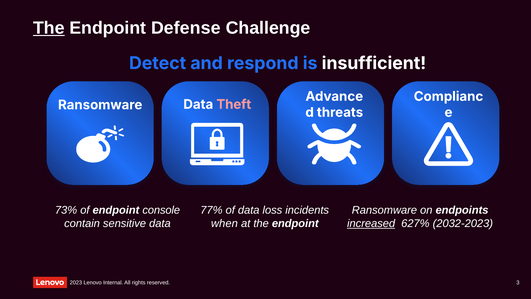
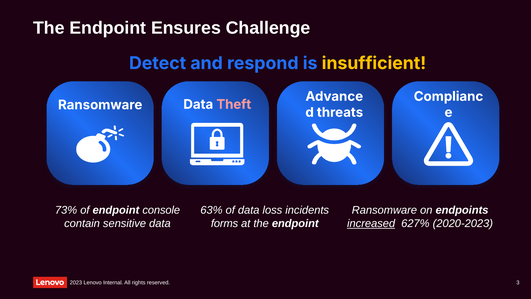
The underline: present -> none (49, 28)
Defense: Defense -> Ensures (186, 28)
insufficient colour: white -> yellow (374, 63)
77%: 77% -> 63% (211, 210)
when: when -> forms (225, 223)
2032-2023: 2032-2023 -> 2020-2023 (463, 223)
